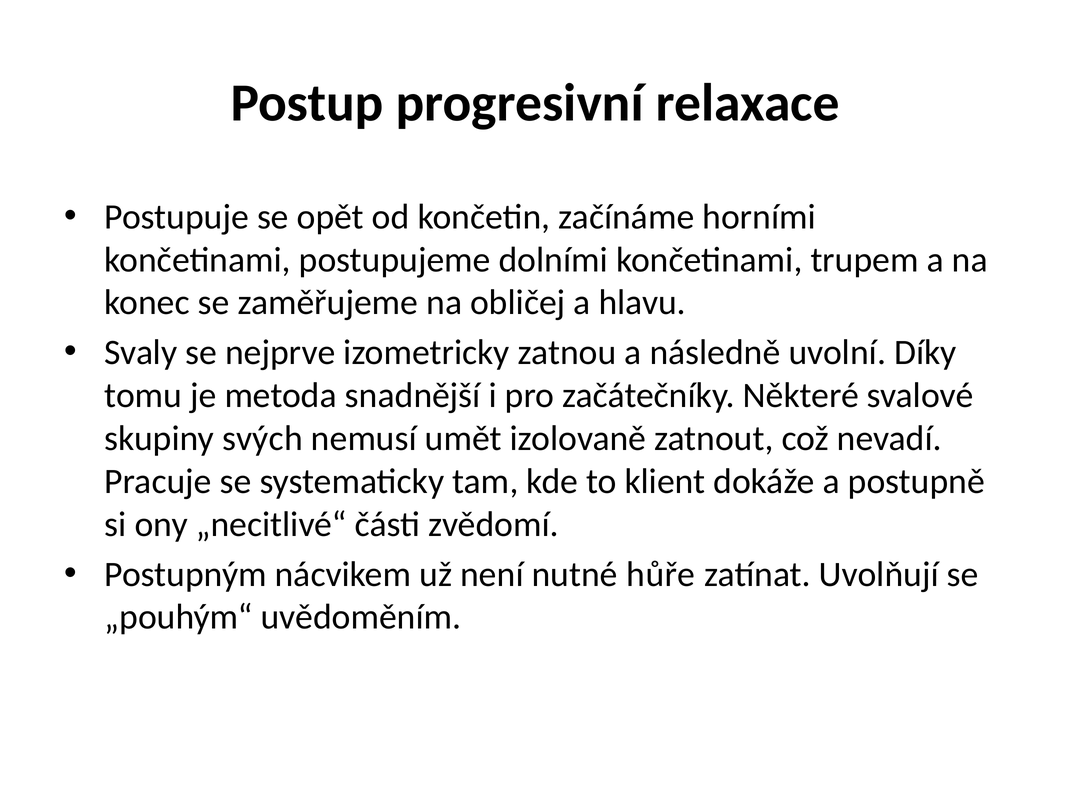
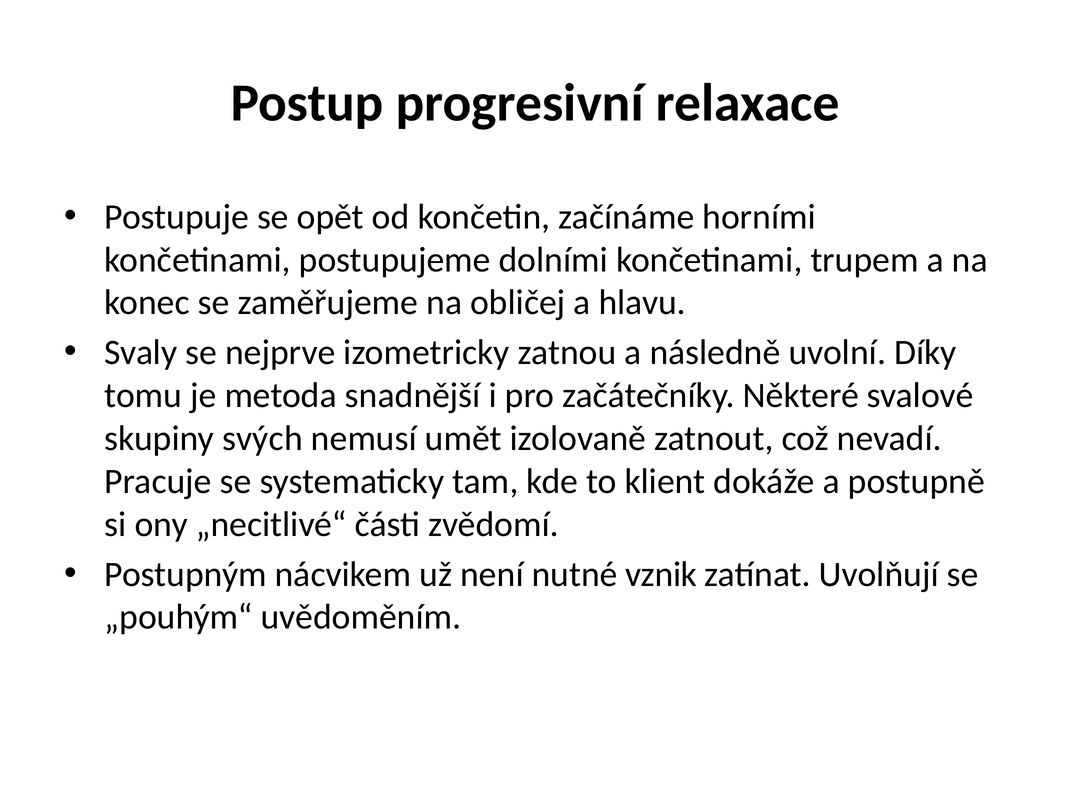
hůře: hůře -> vznik (661, 574)
